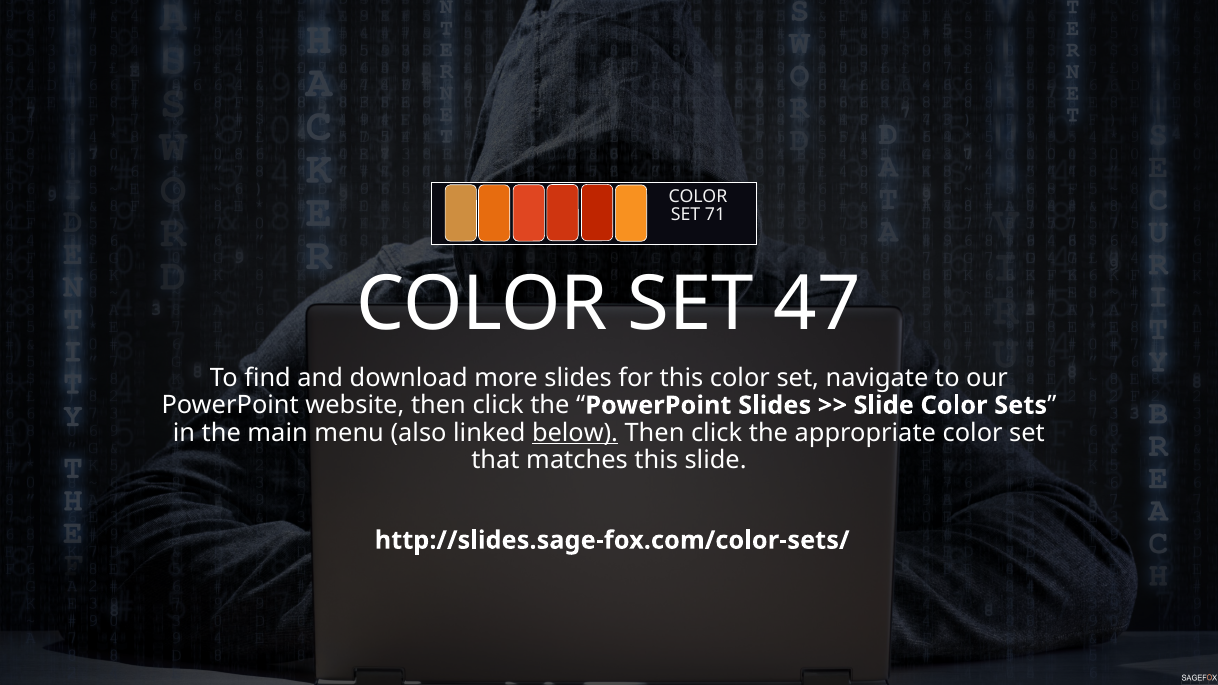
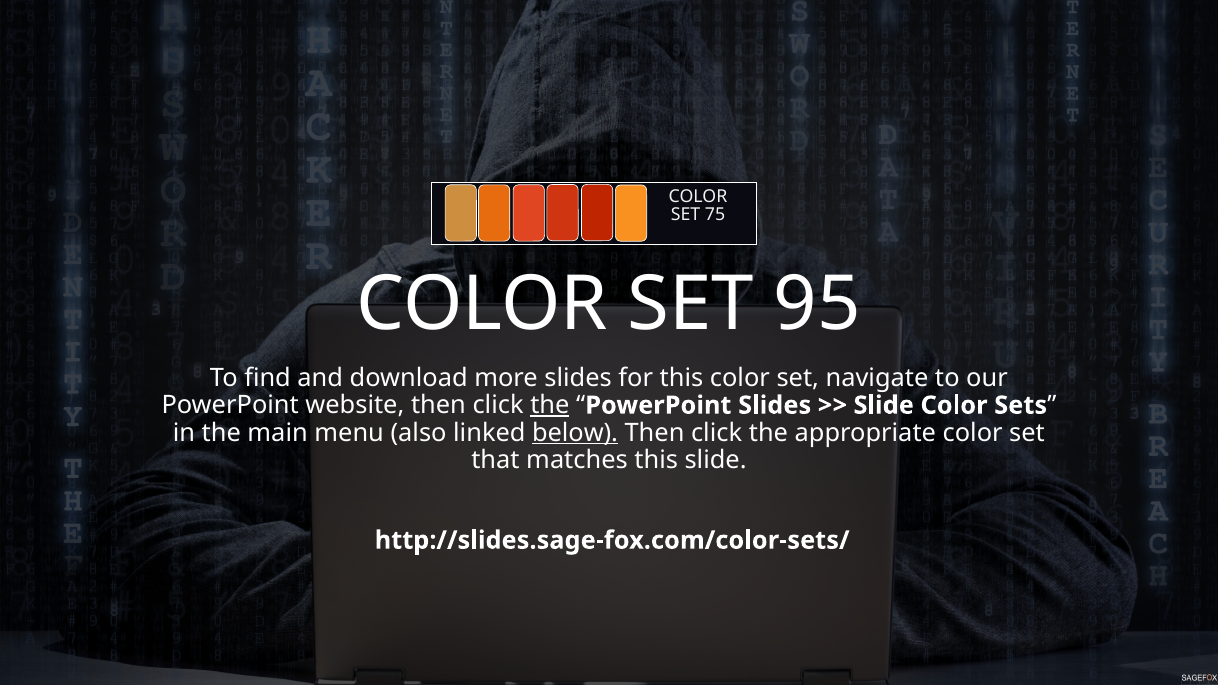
71: 71 -> 75 (715, 214)
47: 47 -> 95 (818, 304)
the underline: none -> present (550, 405)
